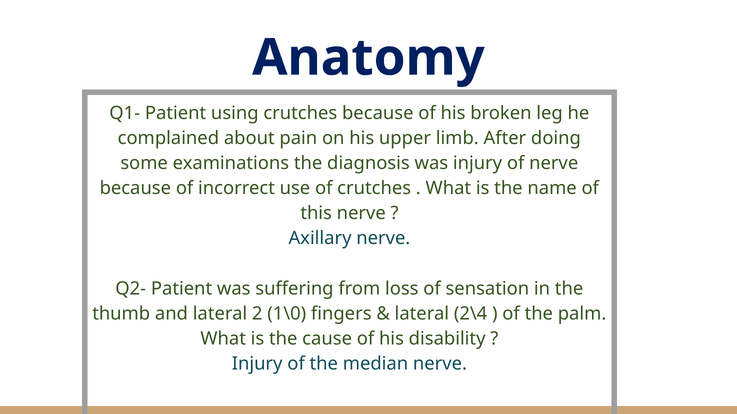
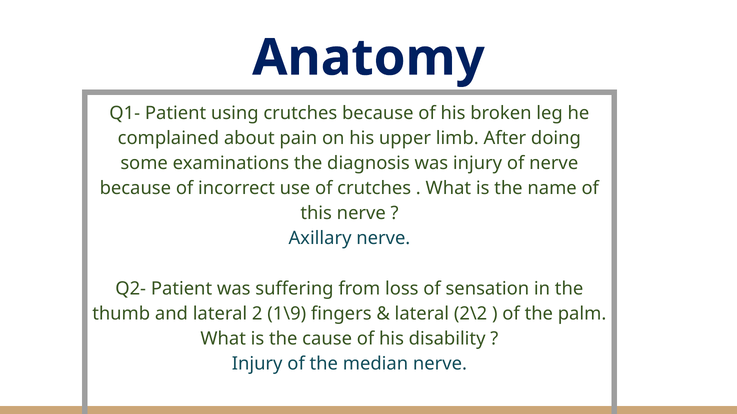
1\0: 1\0 -> 1\9 (287, 314)
2\4: 2\4 -> 2\2 (471, 314)
